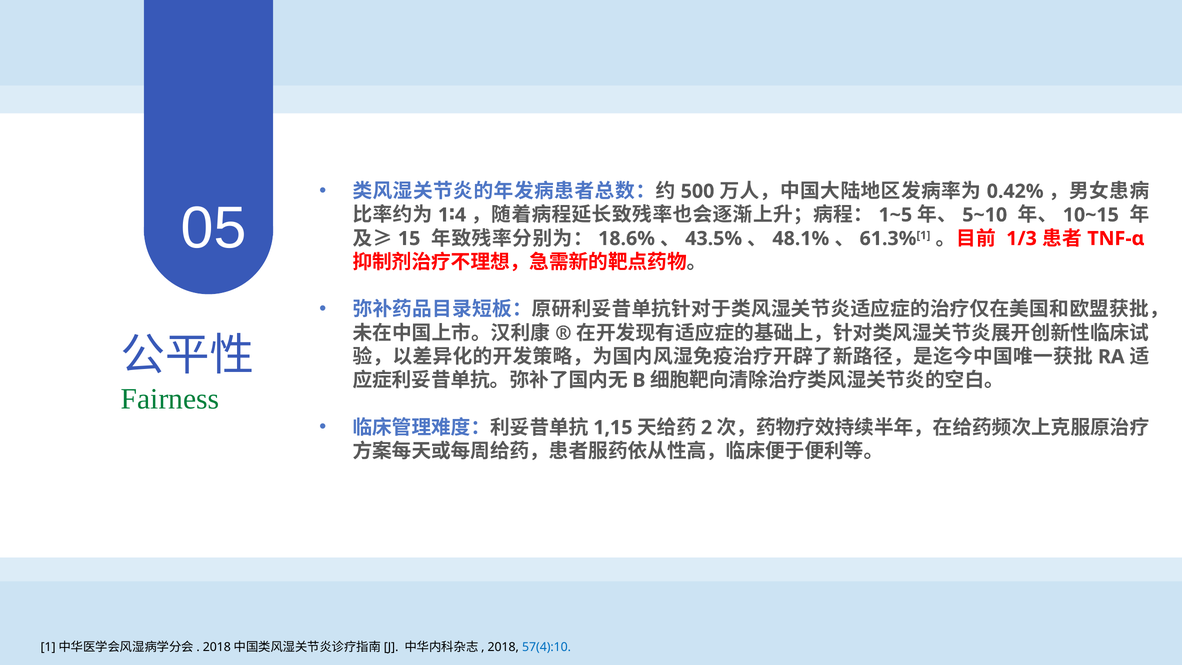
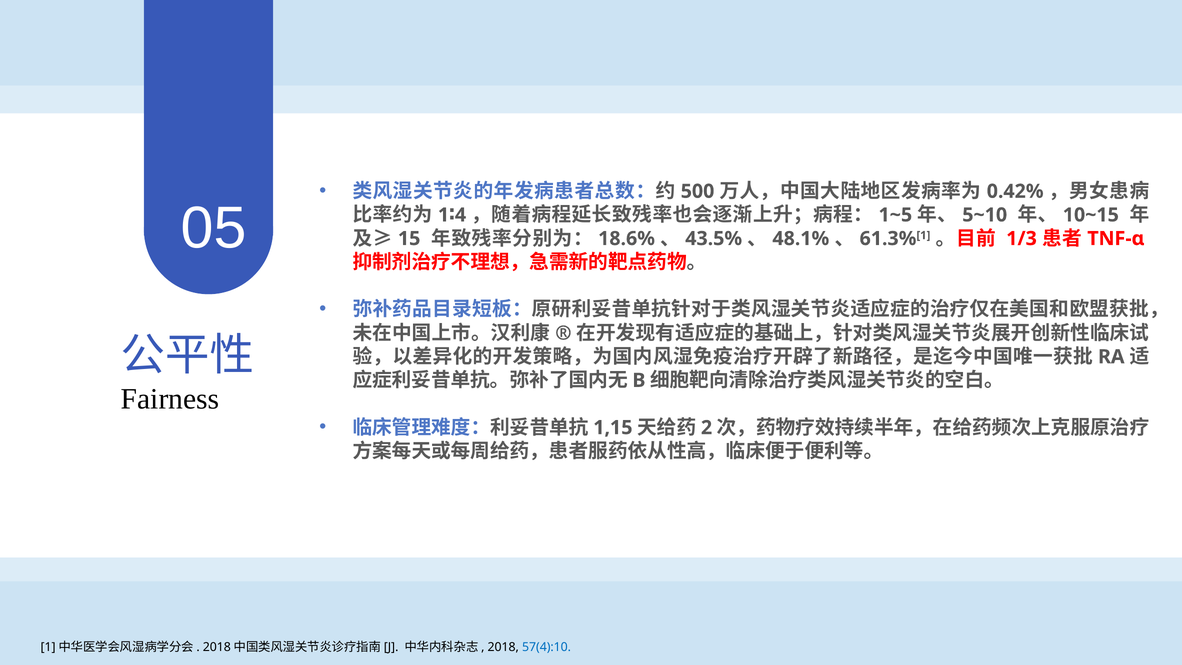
Fairness colour: green -> black (170, 399)
